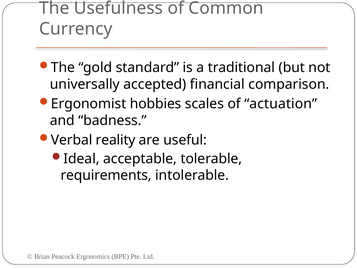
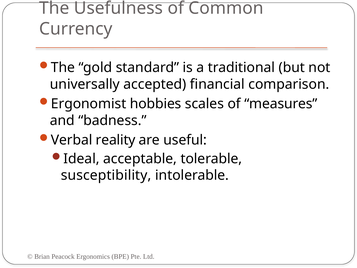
actuation: actuation -> measures (281, 104)
requirements: requirements -> susceptibility (106, 175)
